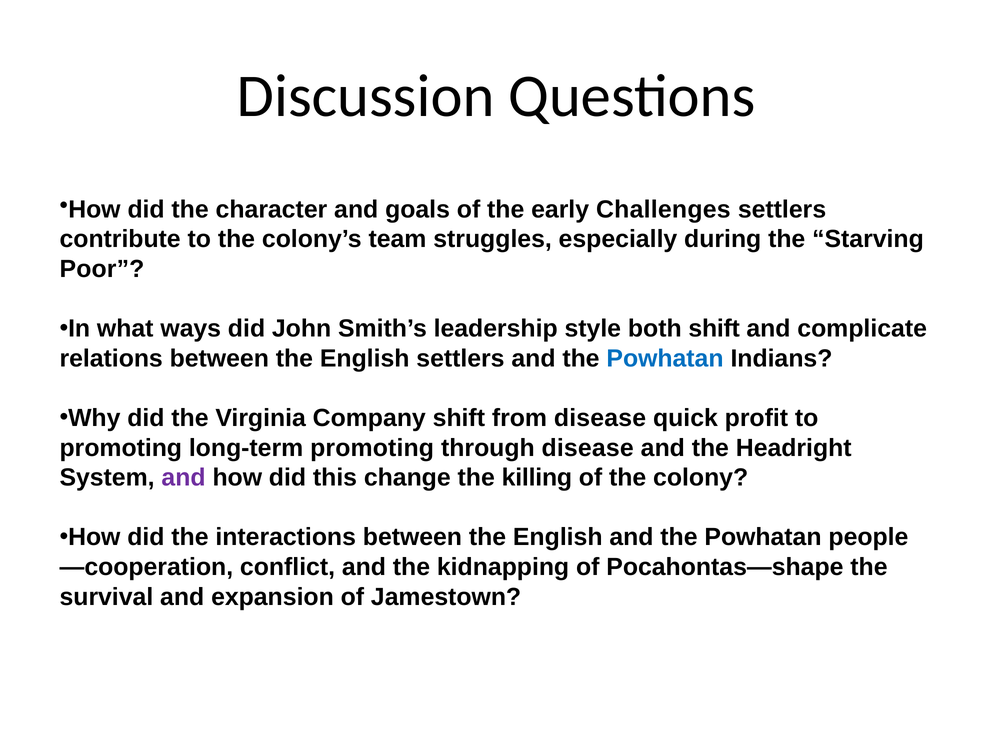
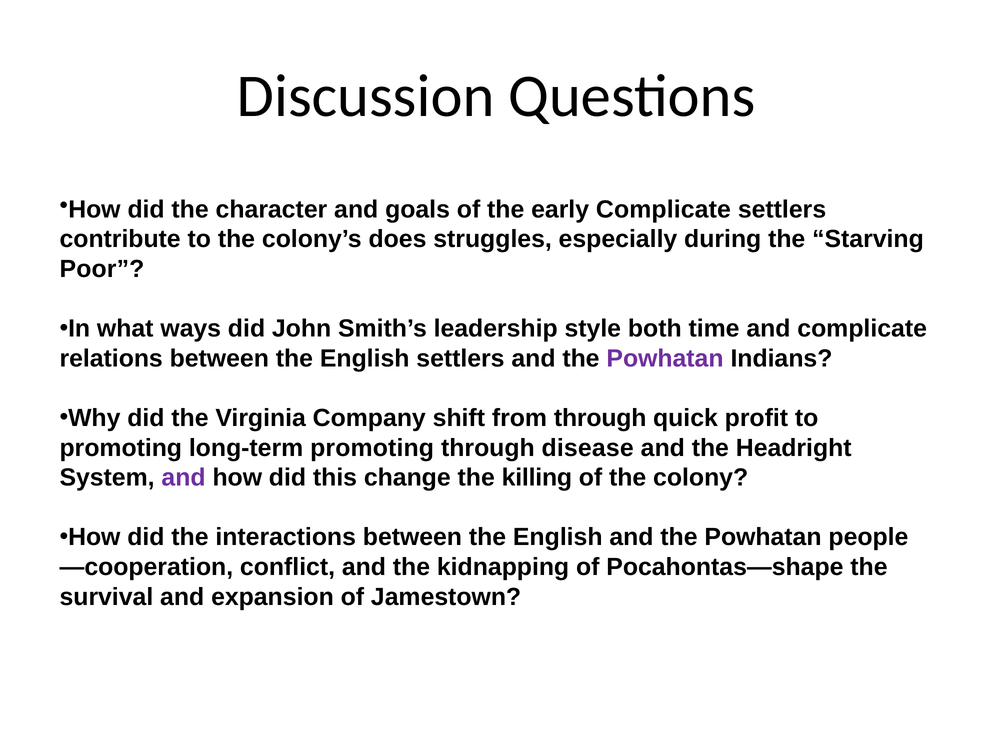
early Challenges: Challenges -> Complicate (663, 209)
team: team -> does (397, 239)
both shift: shift -> time (714, 329)
Powhatan colour: blue -> purple (665, 358)
from disease: disease -> through (600, 418)
